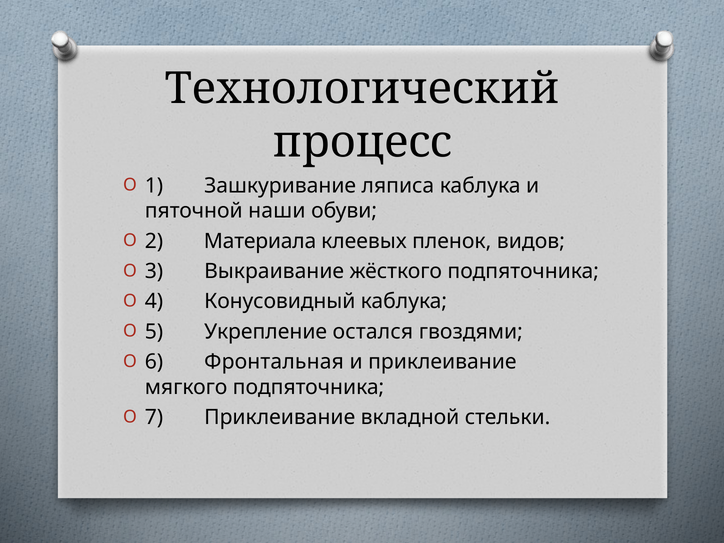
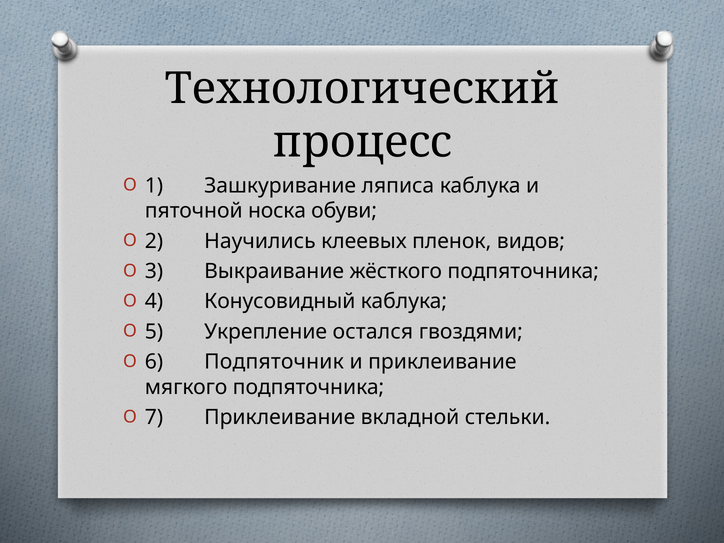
наши: наши -> носка (277, 211)
Материала: Материала -> Научились (260, 241)
Фронтальная: Фронтальная -> Подпяточник (274, 362)
